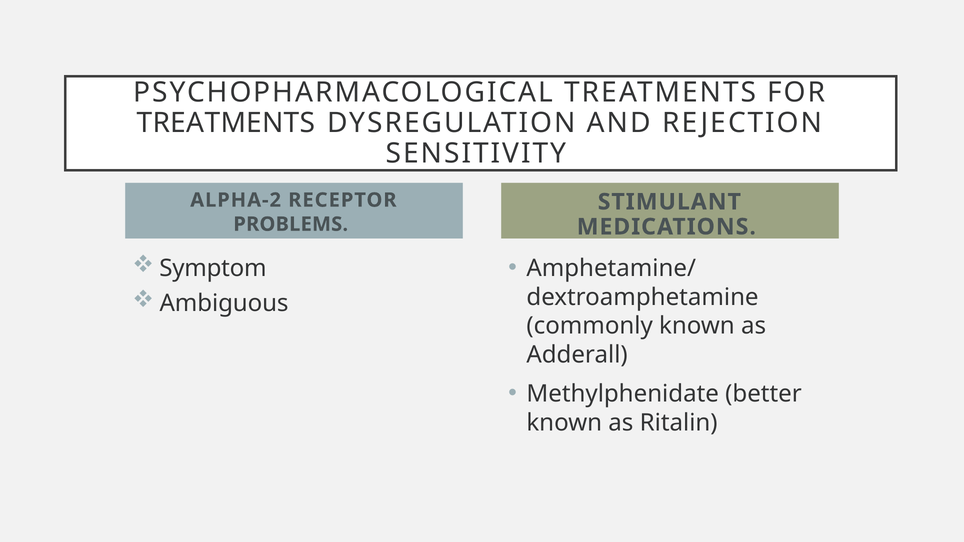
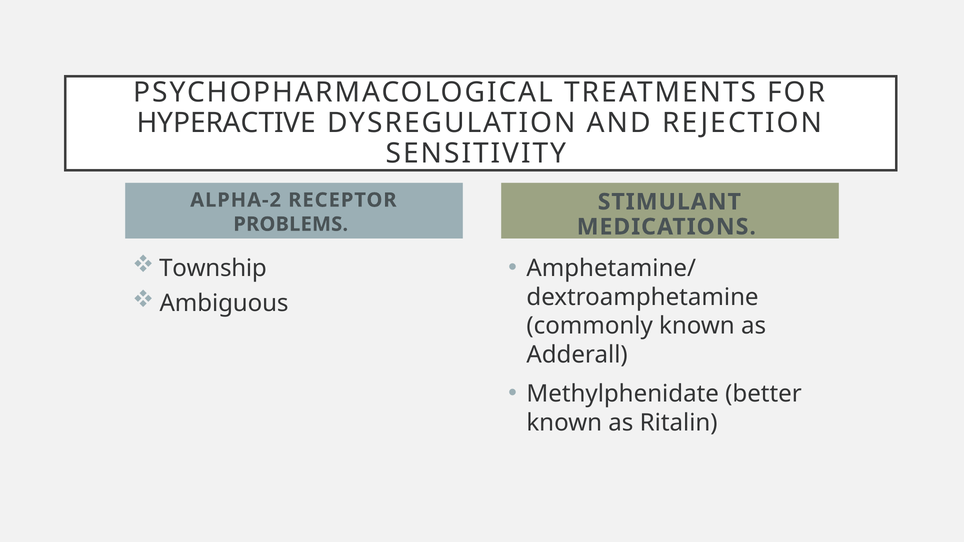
TREATMENTS: TREATMENTS -> HYPERACTIVE (226, 123)
Symptom: Symptom -> Township (213, 268)
